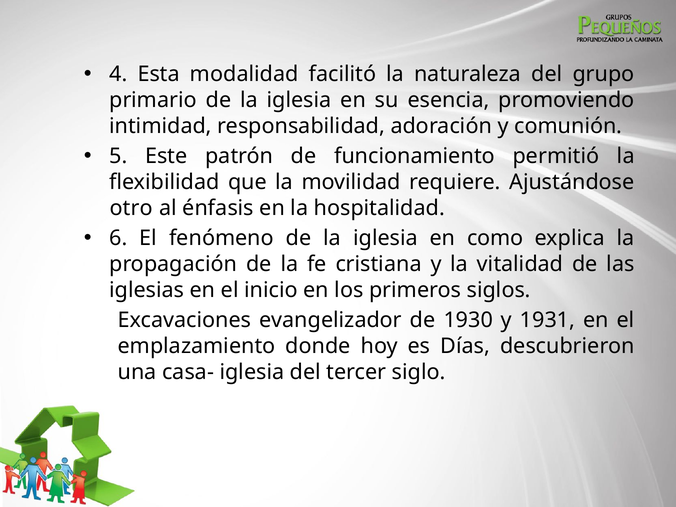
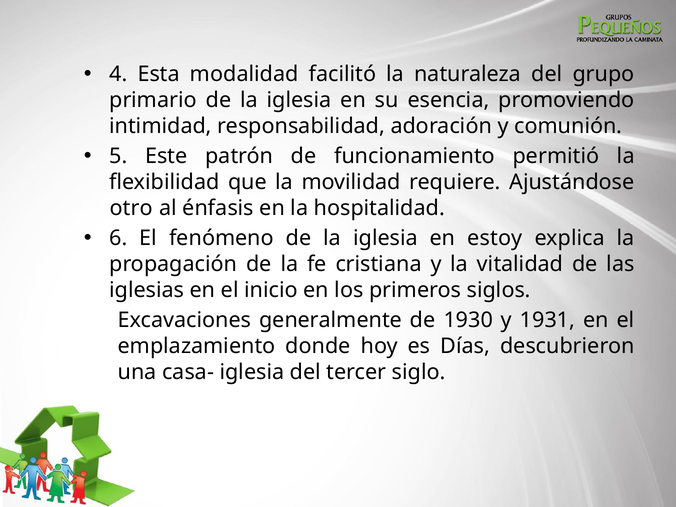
como: como -> estoy (495, 238)
evangelizador: evangelizador -> generalmente (331, 320)
